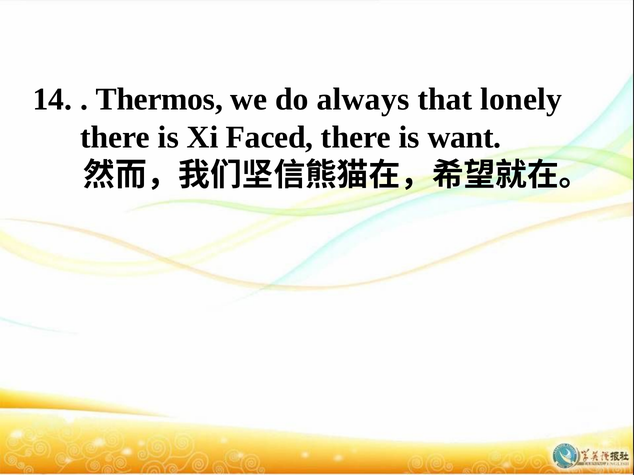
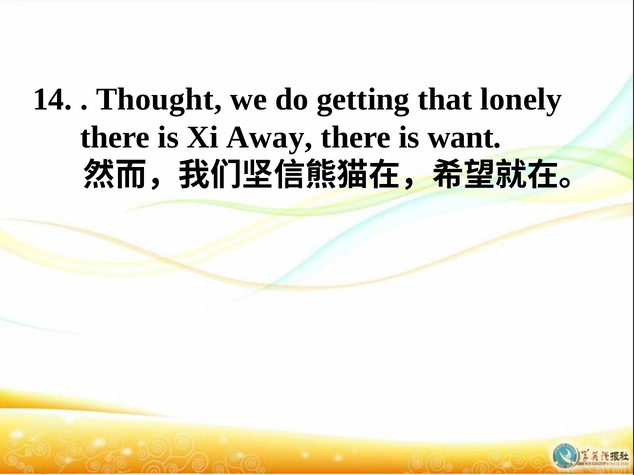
Thermos: Thermos -> Thought (159, 99)
always: always -> getting (363, 99)
Faced: Faced -> Away (269, 137)
